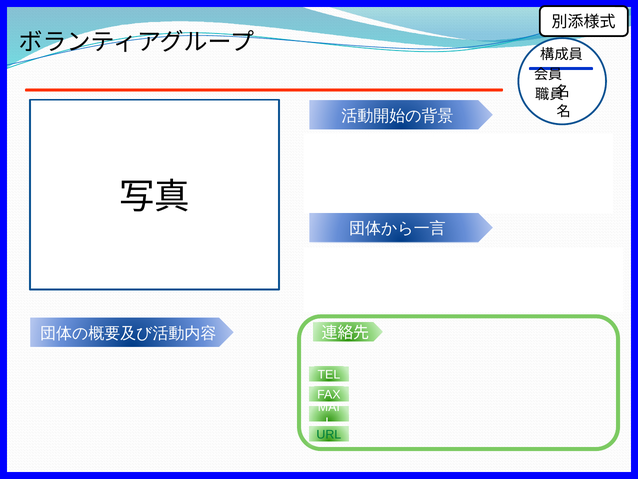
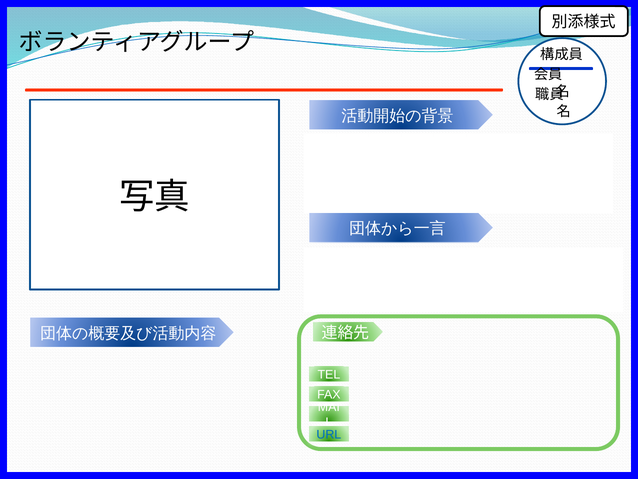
URL colour: green -> blue (329, 434)
